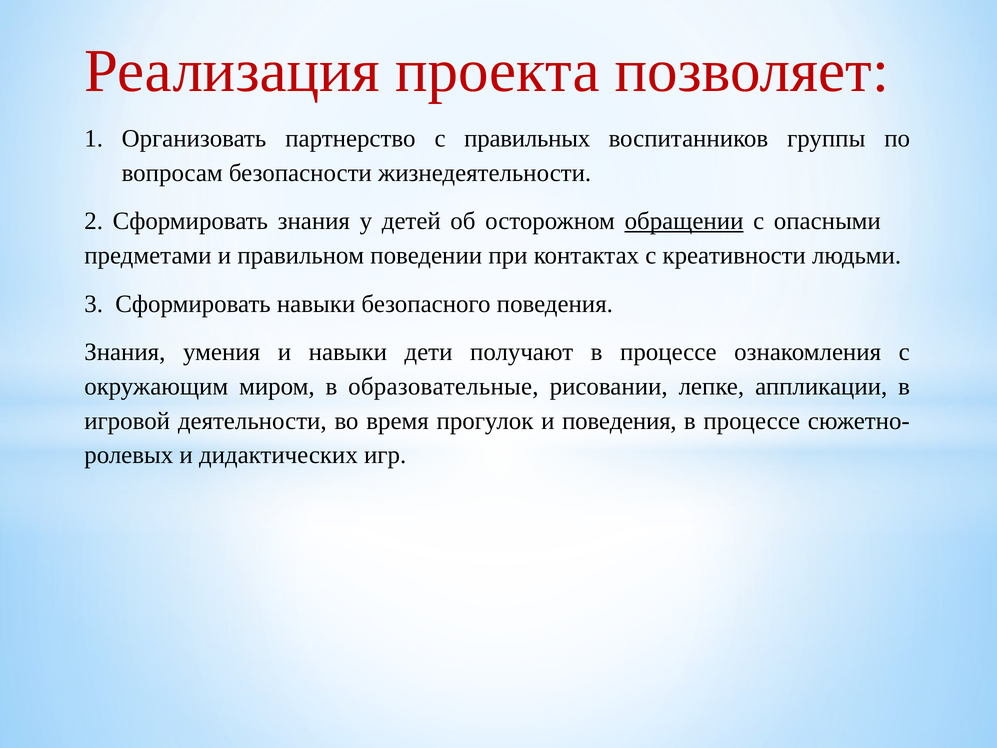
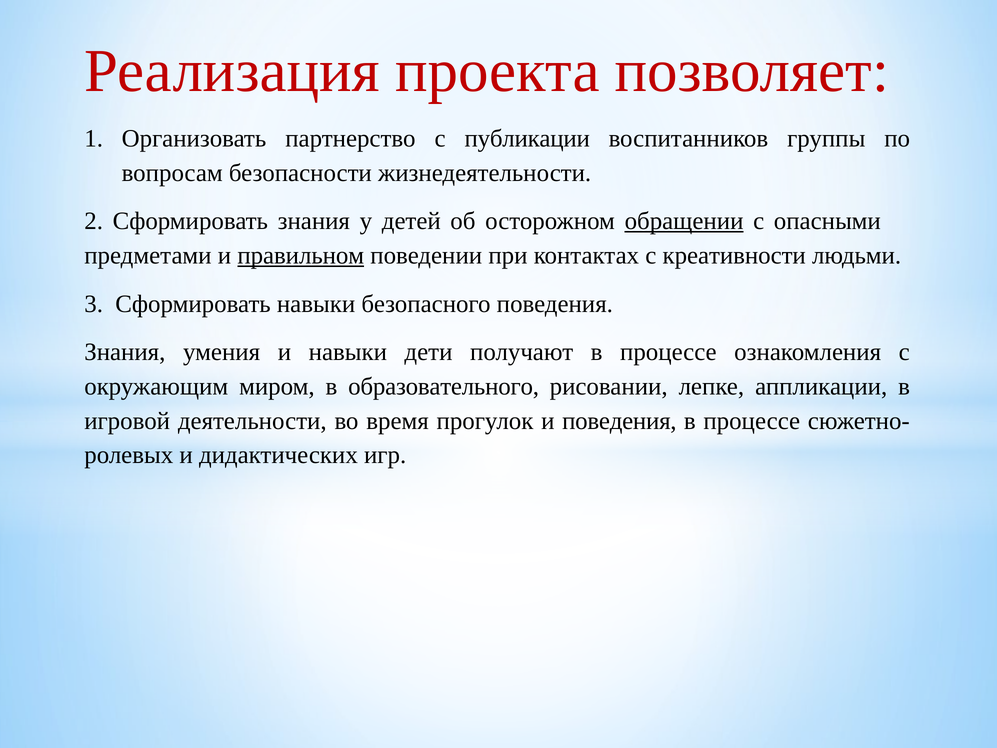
правильных: правильных -> публикации (527, 138)
правильном underline: none -> present (301, 255)
образовательные: образовательные -> образовательного (444, 386)
